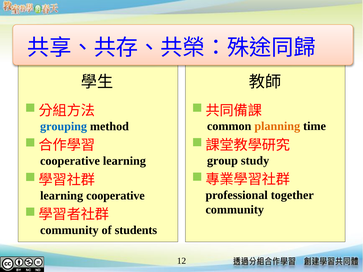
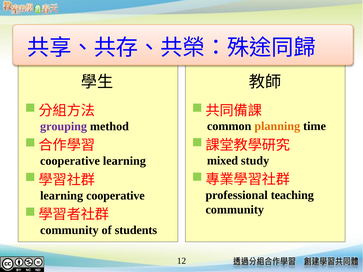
grouping colour: blue -> purple (64, 126)
group: group -> mixed (223, 161)
together: together -> teaching (292, 195)
